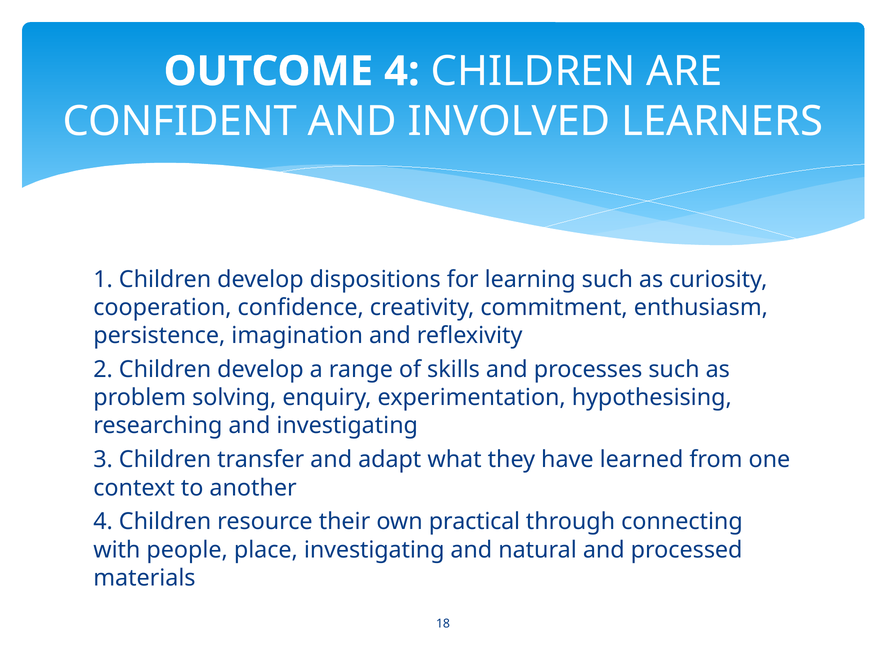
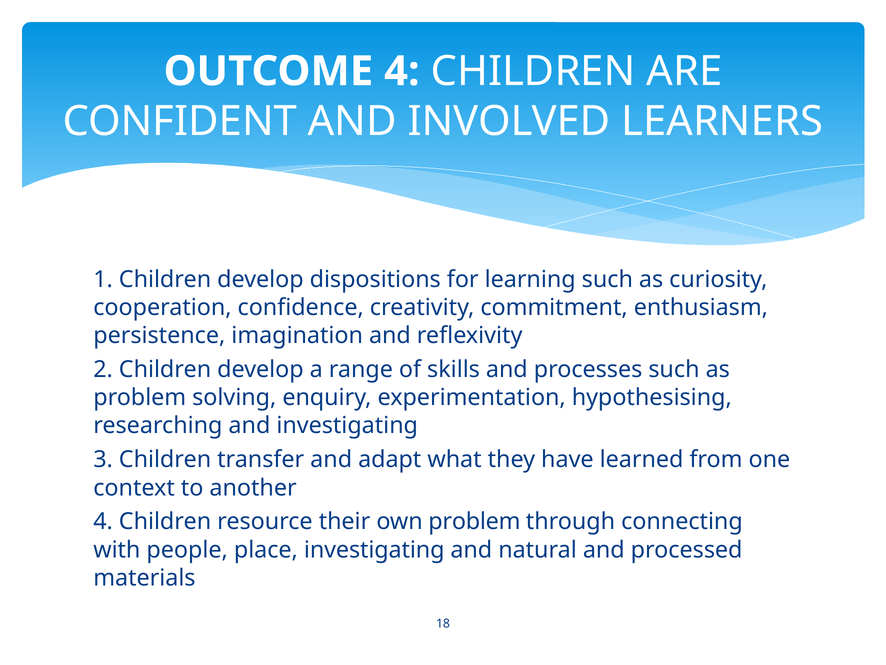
own practical: practical -> problem (474, 521)
